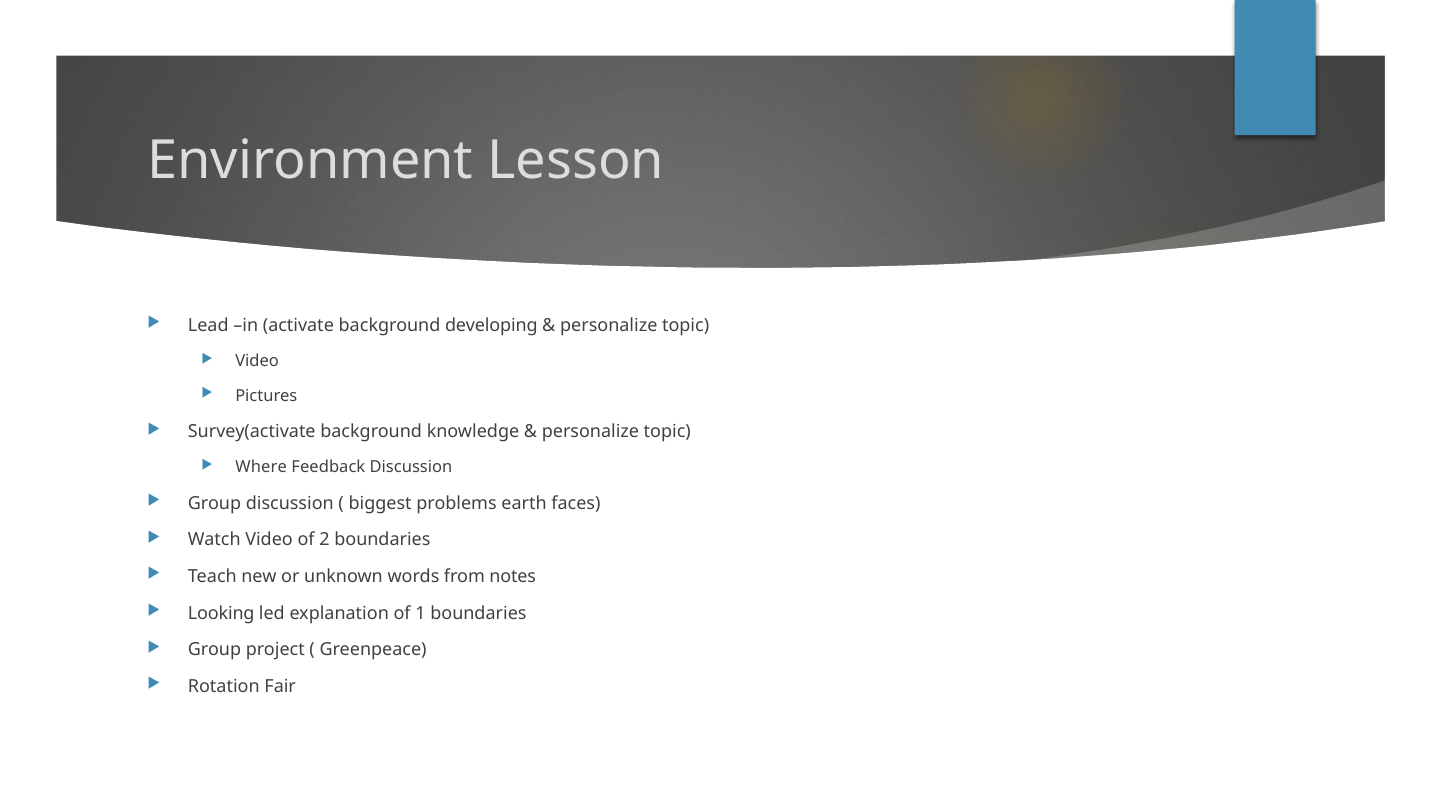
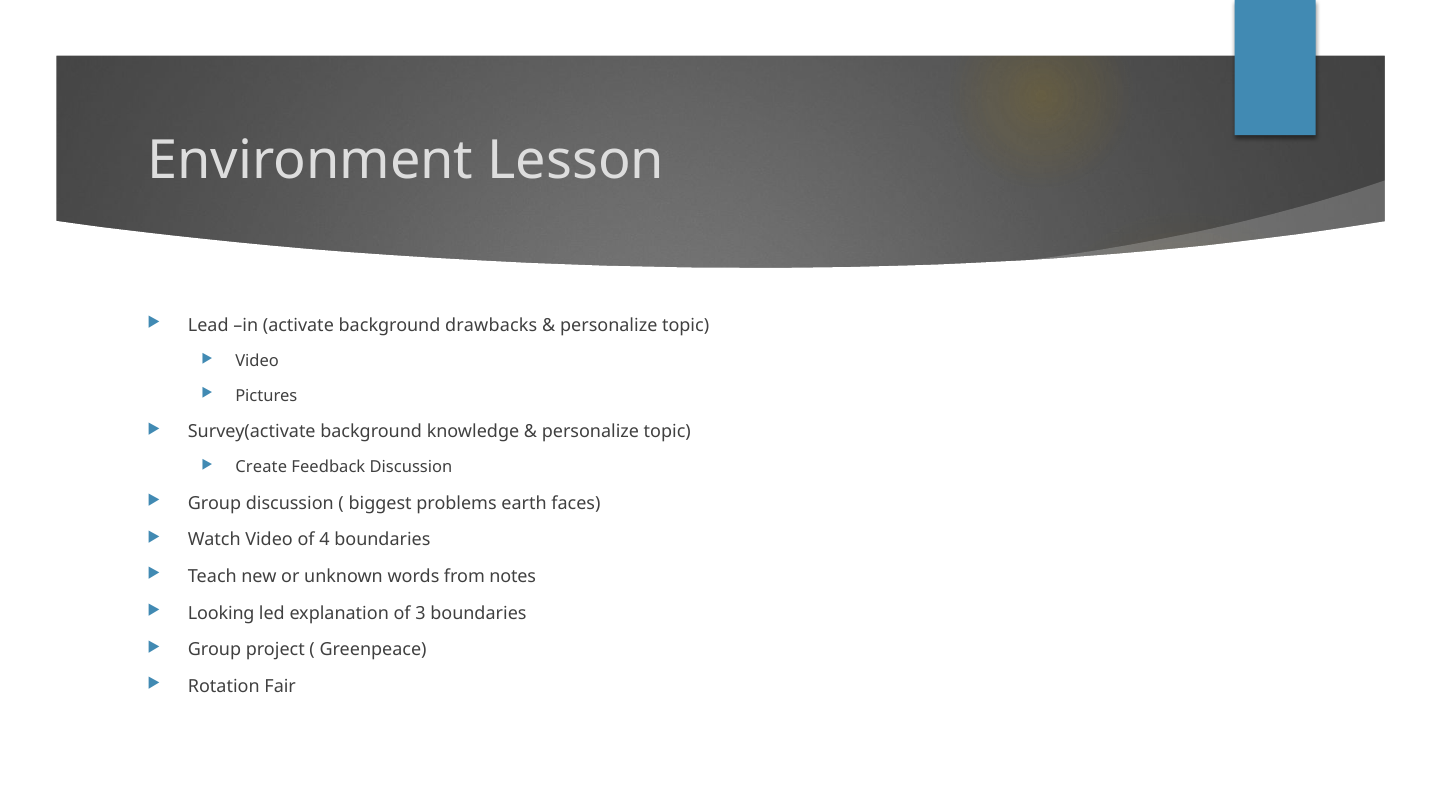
developing: developing -> drawbacks (491, 325)
Where: Where -> Create (261, 467)
2: 2 -> 4 (325, 540)
1: 1 -> 3 (420, 613)
